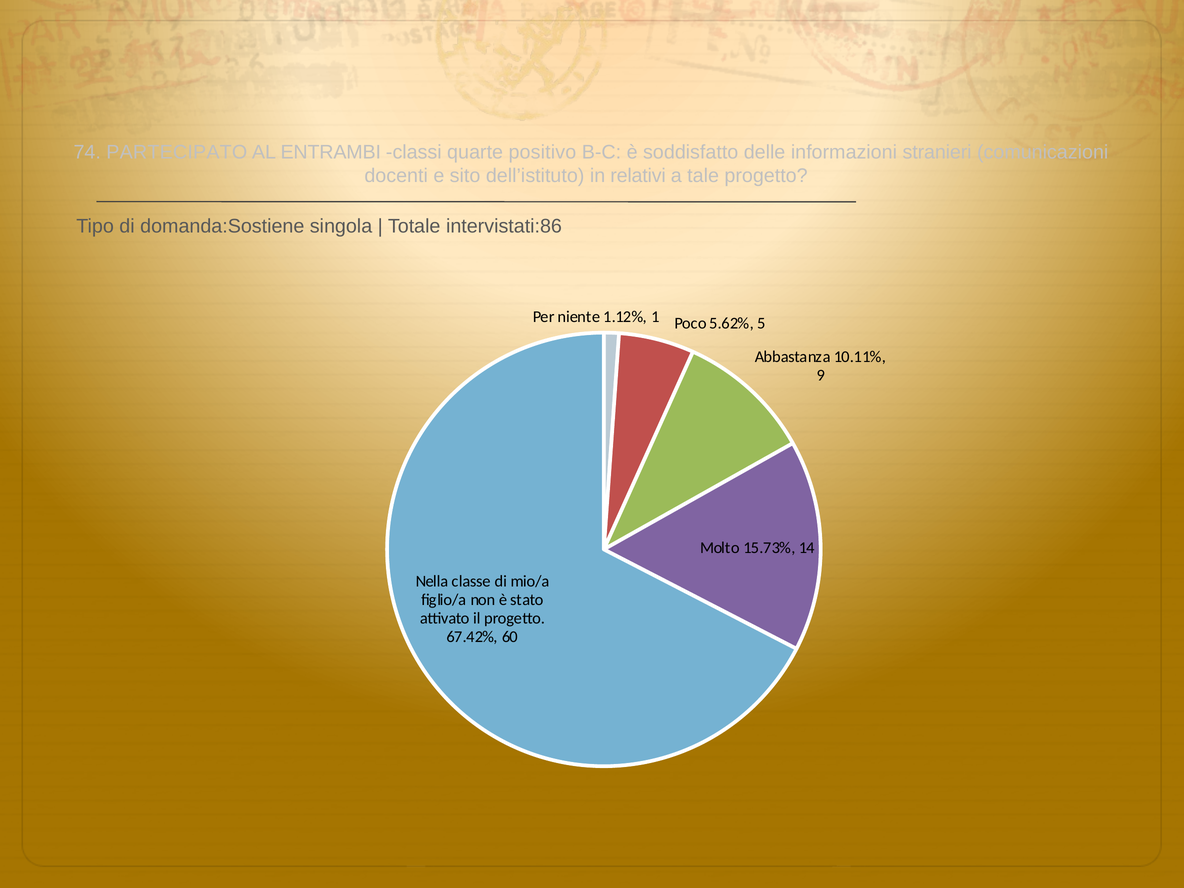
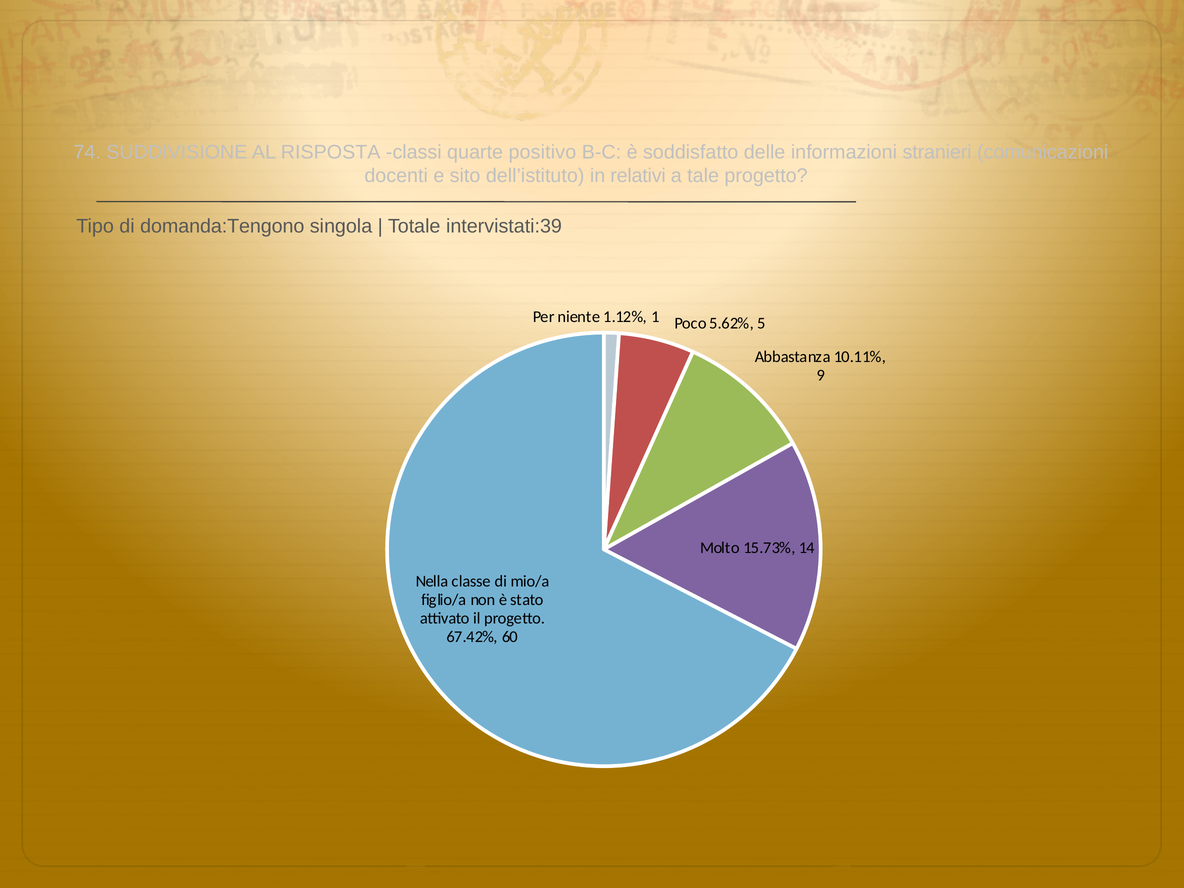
PARTECIPATO: PARTECIPATO -> SUDDIVISIONE (177, 152)
ENTRAMBI: ENTRAMBI -> RISPOSTA (331, 152)
domanda:Sostiene: domanda:Sostiene -> domanda:Tengono (222, 226)
intervistati:86: intervistati:86 -> intervistati:39 (504, 226)
